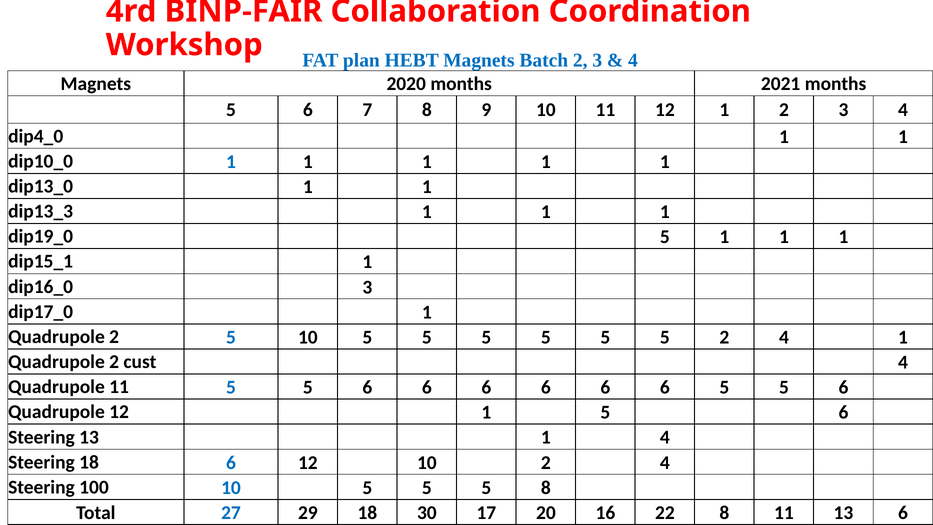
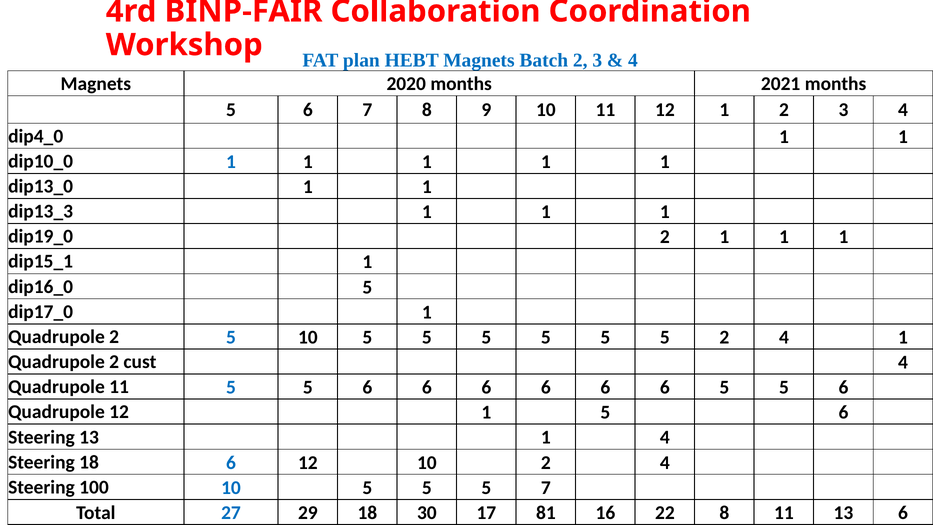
5: 5 -> 2 (665, 237)
3: 3 -> 5 (367, 287)
5 8: 8 -> 7 (546, 488)
20: 20 -> 81 (546, 513)
